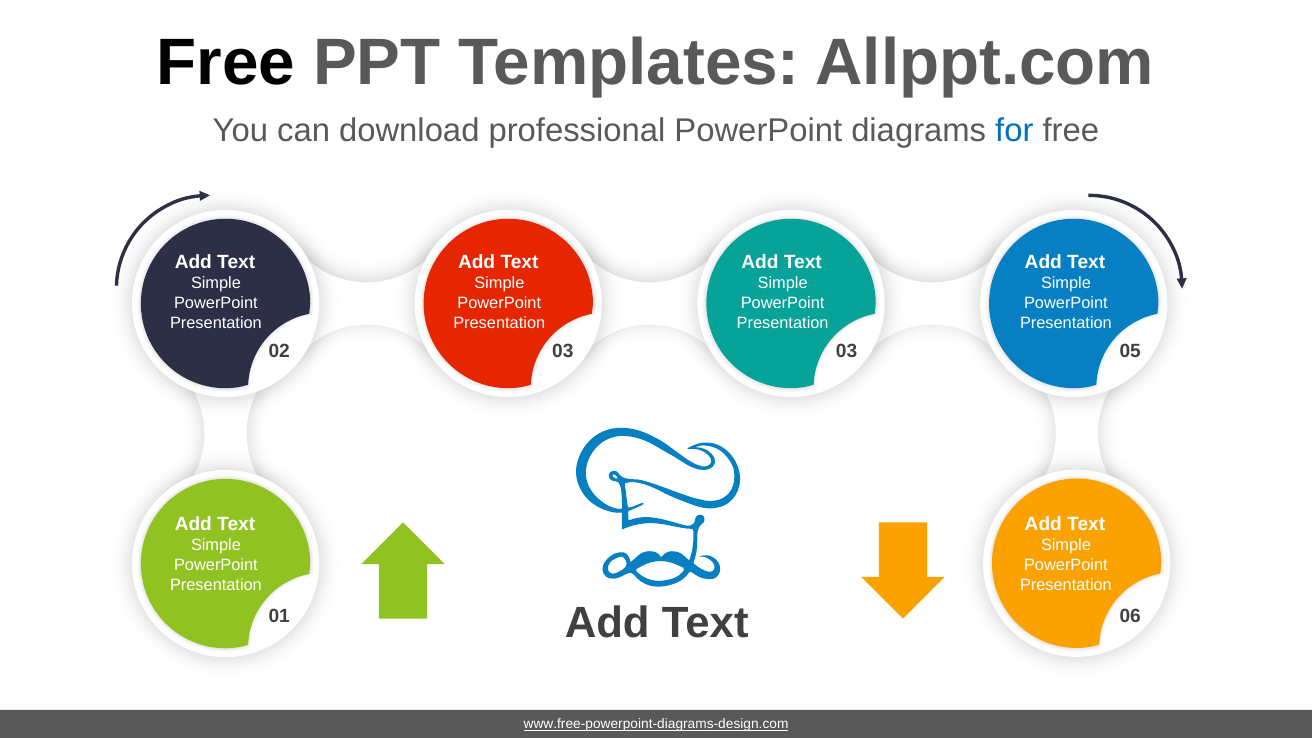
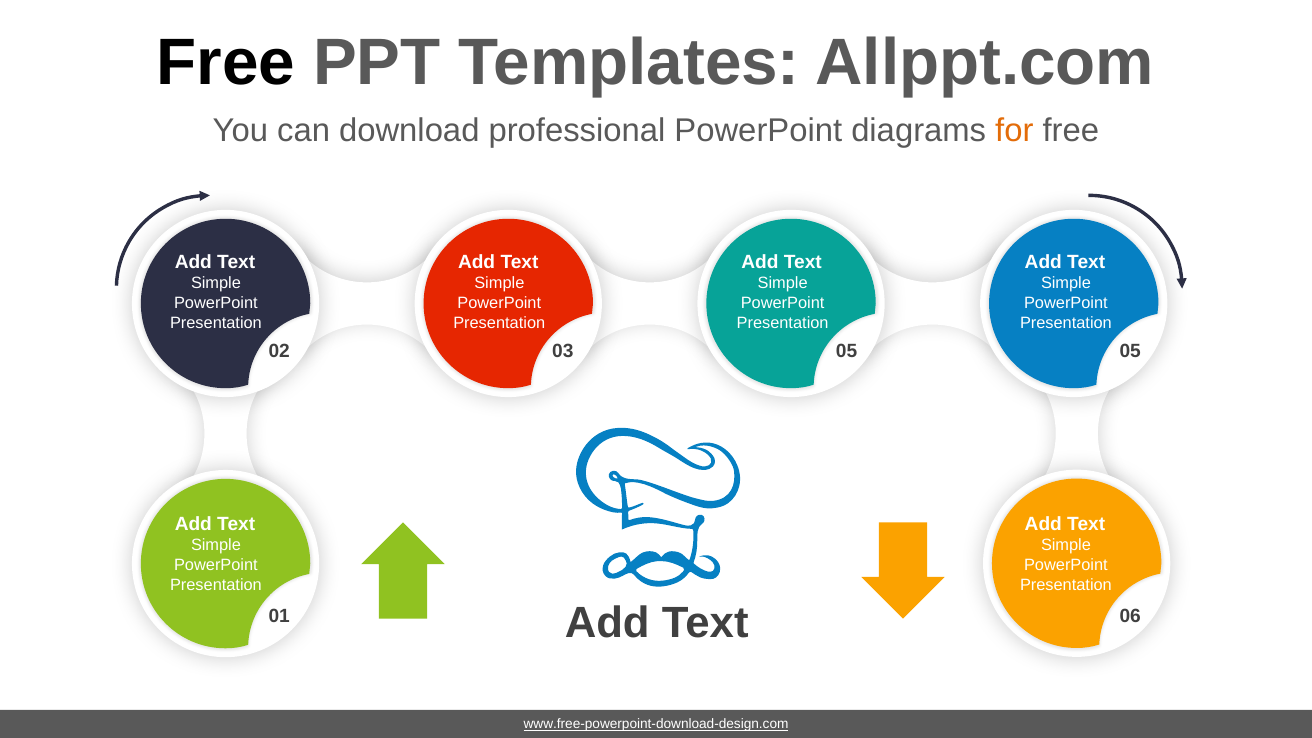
for colour: blue -> orange (1014, 131)
03 03: 03 -> 05 (847, 351)
www.free-powerpoint-diagrams-design.com: www.free-powerpoint-diagrams-design.com -> www.free-powerpoint-download-design.com (656, 724)
